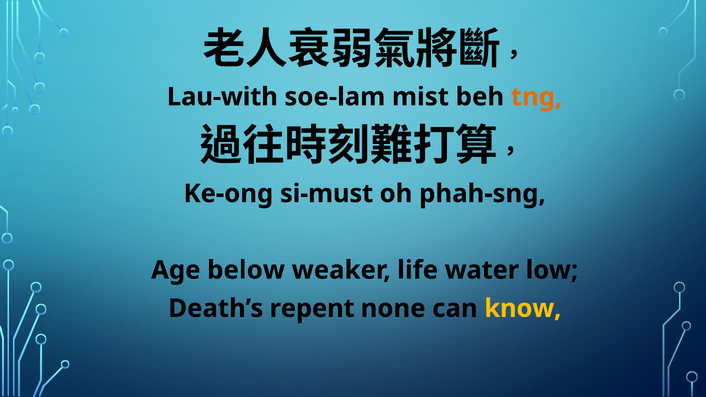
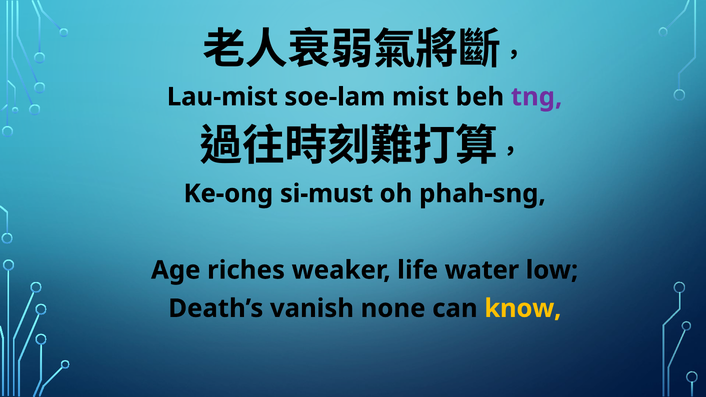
Lau-with: Lau-with -> Lau-mist (222, 97)
tng colour: orange -> purple (537, 97)
below: below -> riches (246, 270)
repent: repent -> vanish (312, 309)
